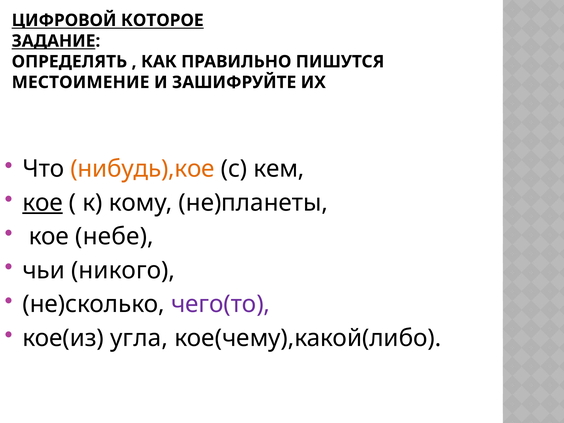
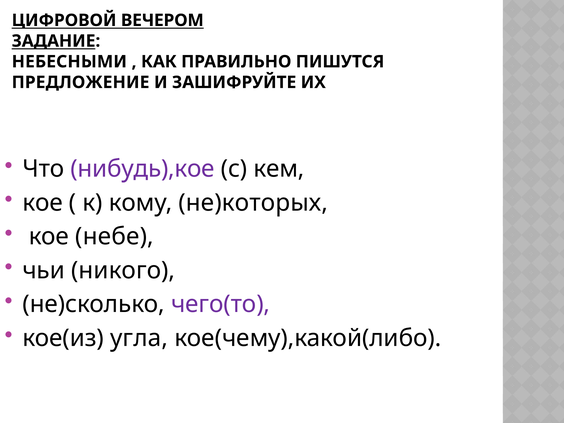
КОТОРОЕ: КОТОРОЕ -> ВЕЧЕРОМ (162, 20)
ОПРЕДЕЛЯТЬ: ОПРЕДЕЛЯТЬ -> НЕБЕСНЫМИ (69, 62)
МЕСТОИМЕНИЕ: МЕСТОИМЕНИЕ -> ПРЕДЛОЖЕНИЕ (81, 82)
нибудь),кое colour: orange -> purple (143, 169)
кое underline: present -> none (43, 203)
не)планеты: не)планеты -> не)которых (253, 203)
